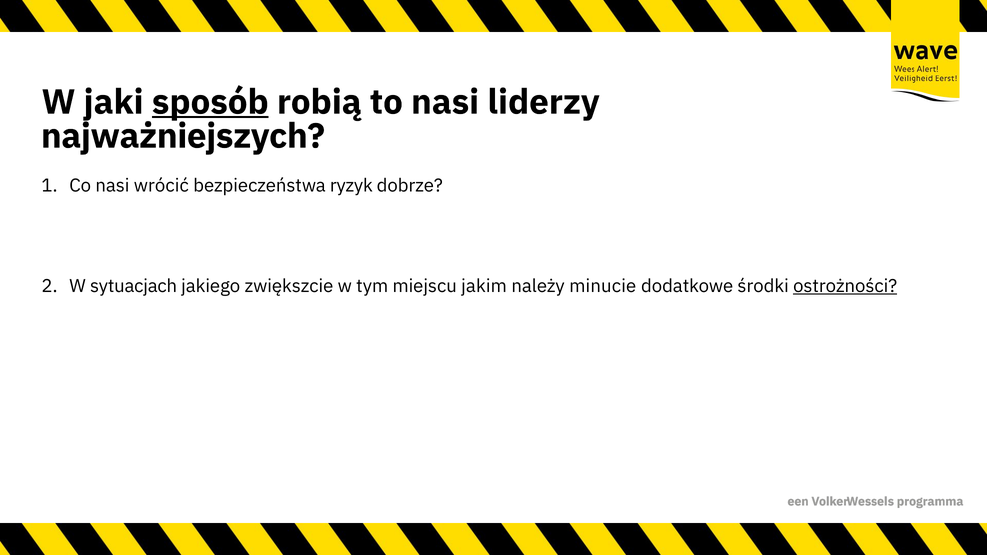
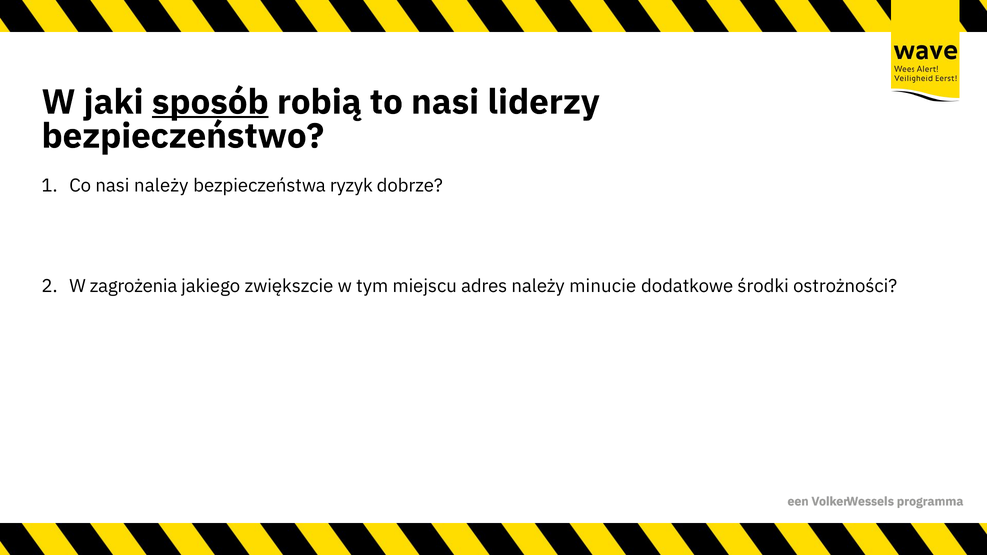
najważniejszych: najważniejszych -> bezpieczeństwo (183, 136)
nasi wrócić: wrócić -> należy (161, 186)
sytuacjach: sytuacjach -> zagrożenia (134, 286)
jakim: jakim -> adres (484, 286)
ostrożności underline: present -> none (845, 286)
